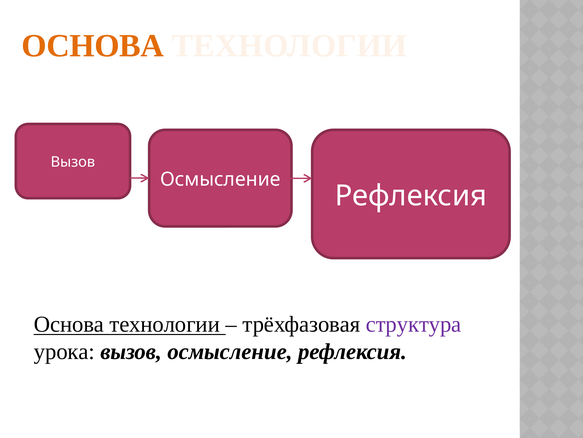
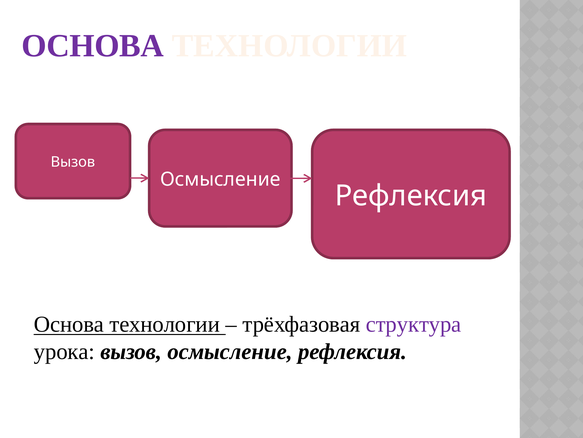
ОСНОВА colour: orange -> purple (93, 46)
